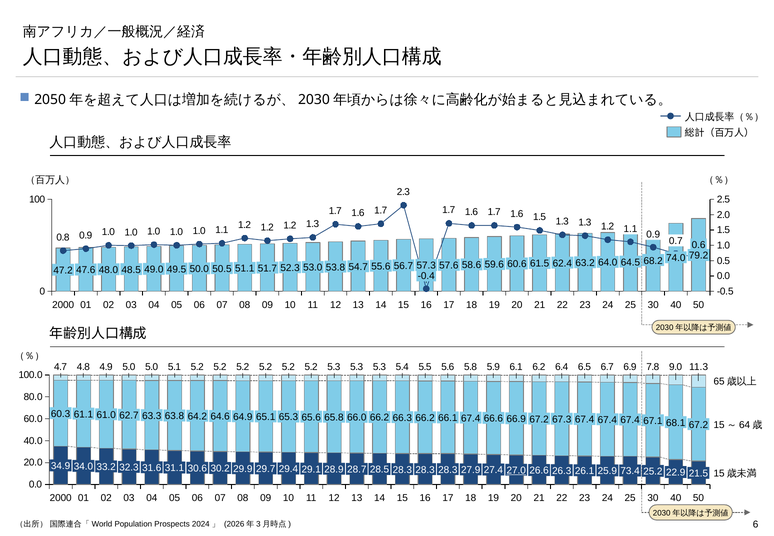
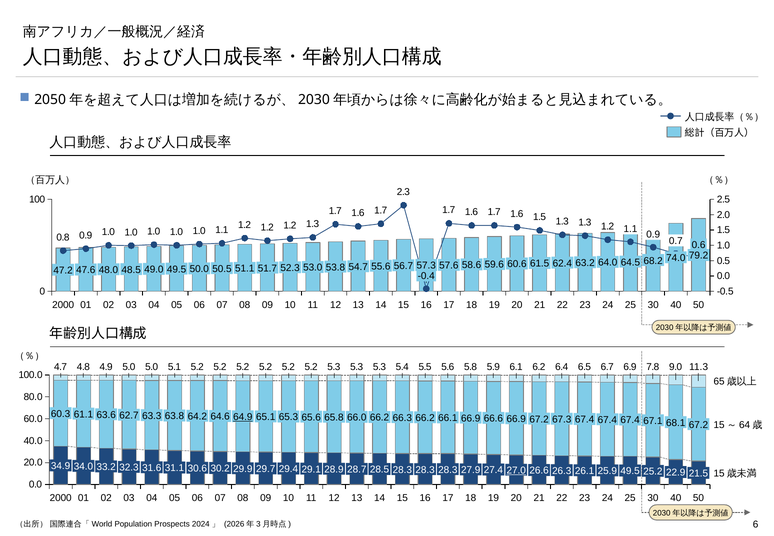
61.0: 61.0 -> 63.6 (106, 415)
64.9 underline: none -> present (243, 417)
67.4: 67.4 -> 66.9 (471, 418)
73.4: 73.4 -> 49.5 (630, 471)
